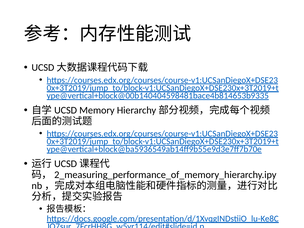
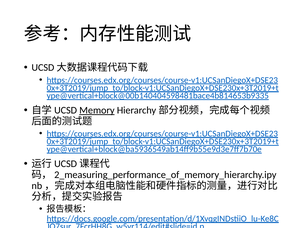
Memory underline: none -> present (97, 110)
